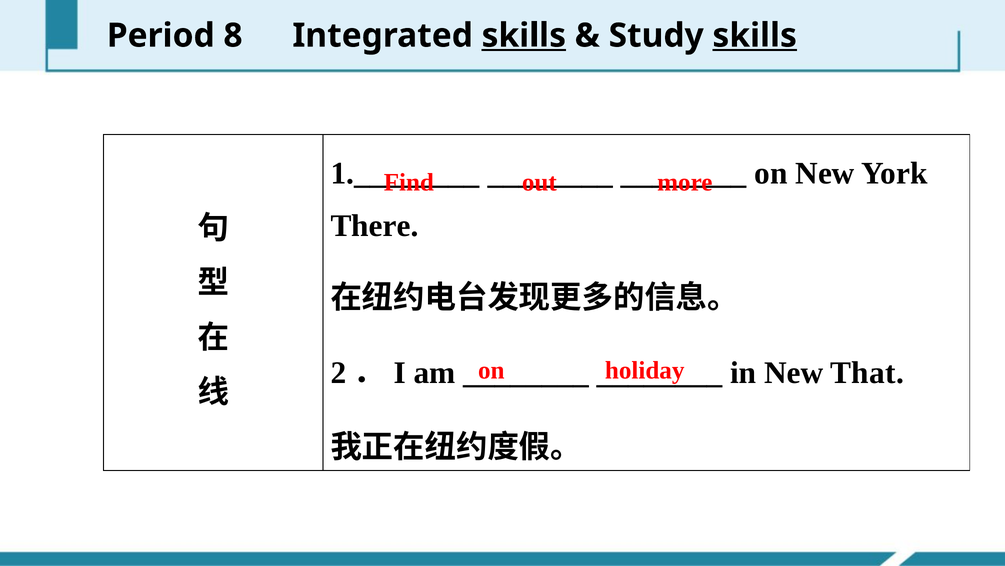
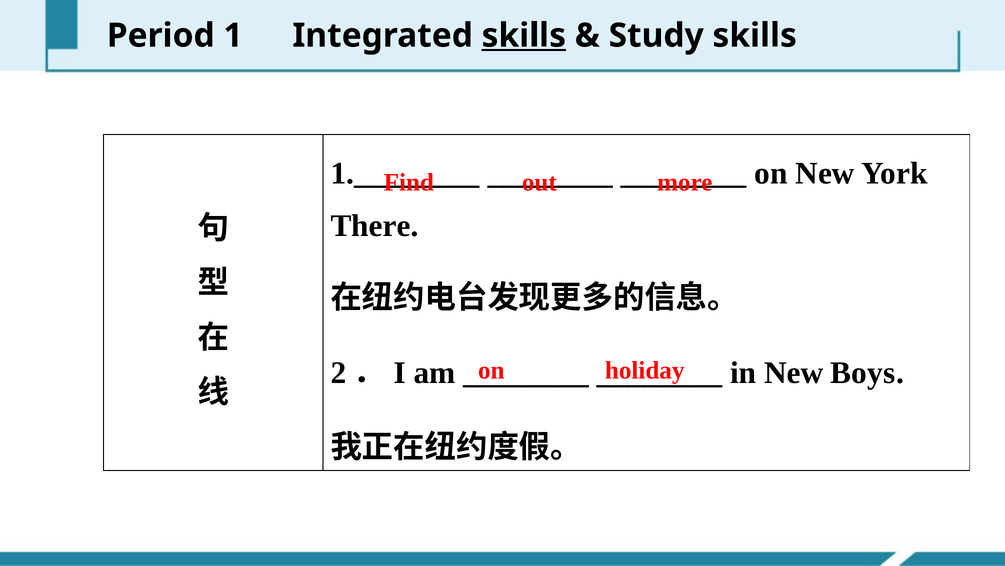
8: 8 -> 1 (233, 36)
skills underline: present -> none (755, 36)
That: That -> Boys (867, 372)
